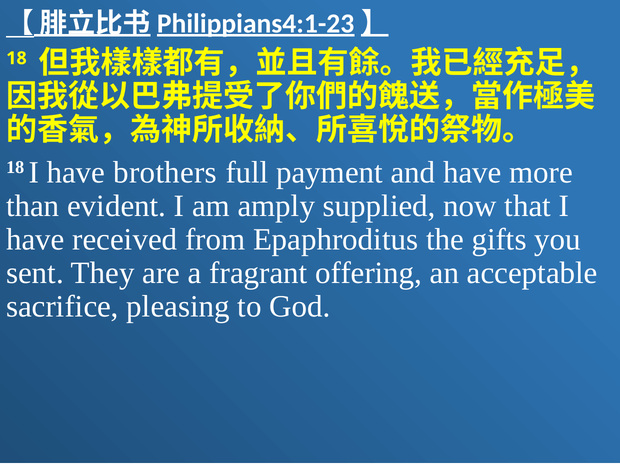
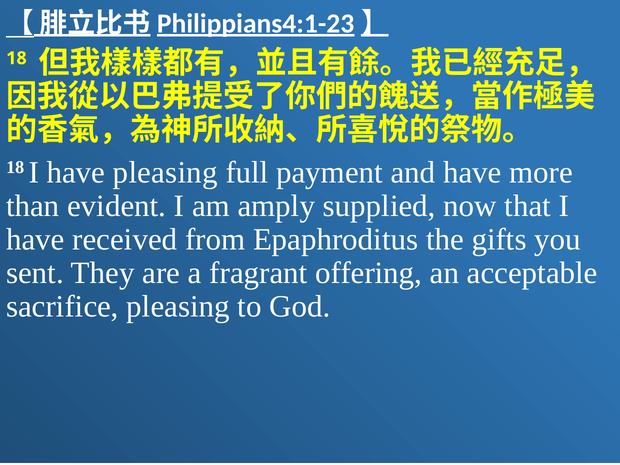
have brothers: brothers -> pleasing (165, 172)
